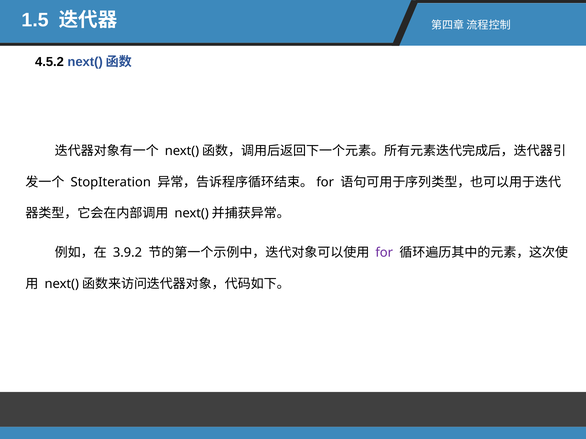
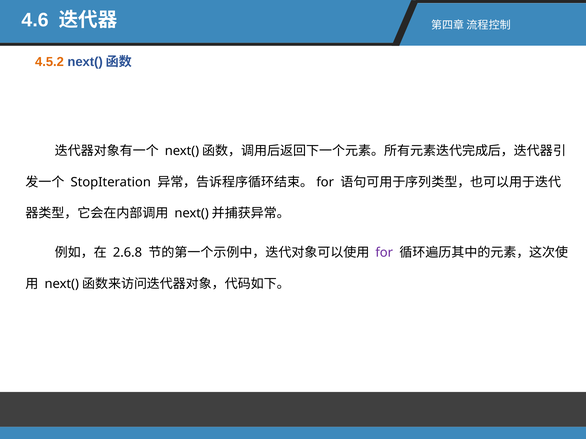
1.5: 1.5 -> 4.6 (35, 20)
4.5.2 colour: black -> orange (49, 62)
3.9.2: 3.9.2 -> 2.6.8 (127, 253)
